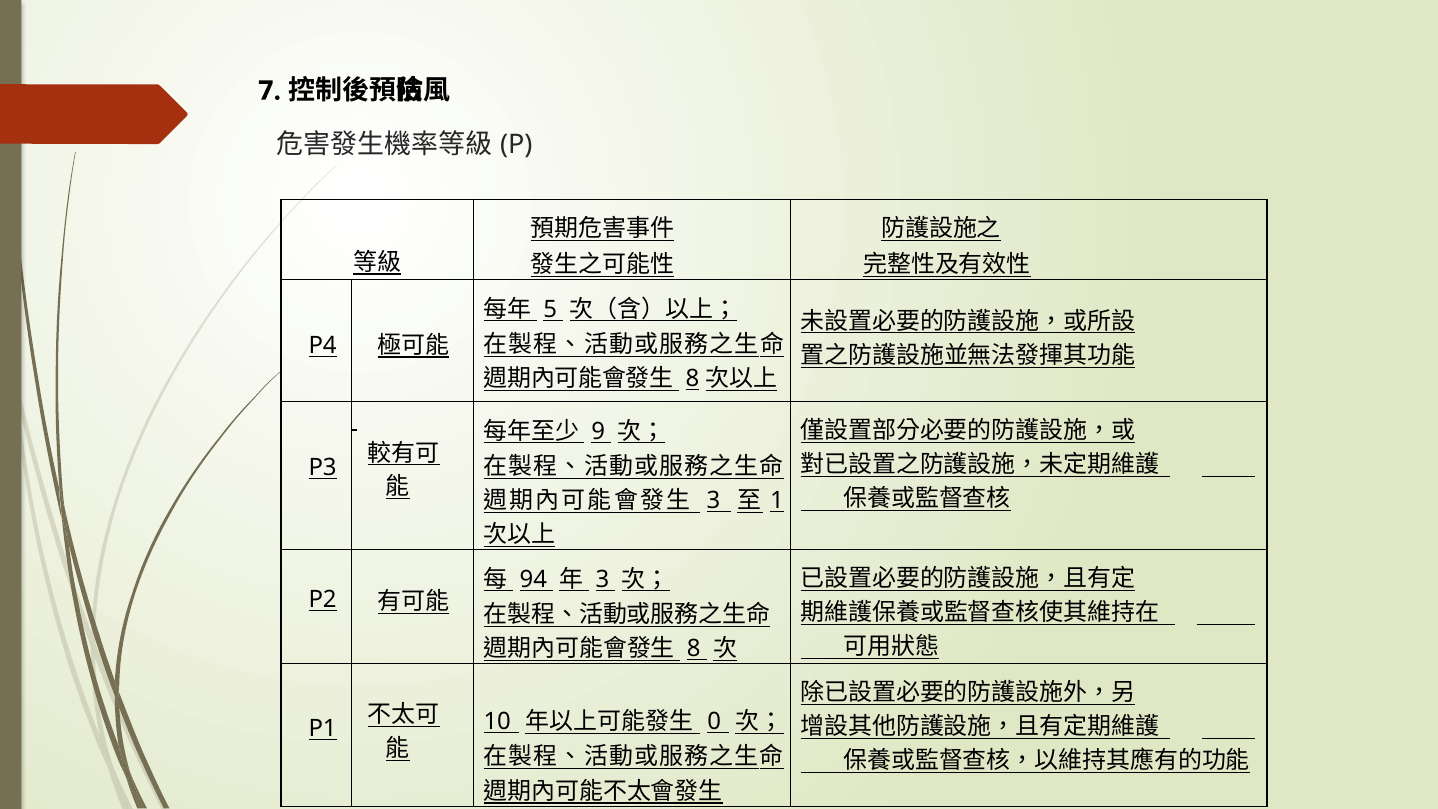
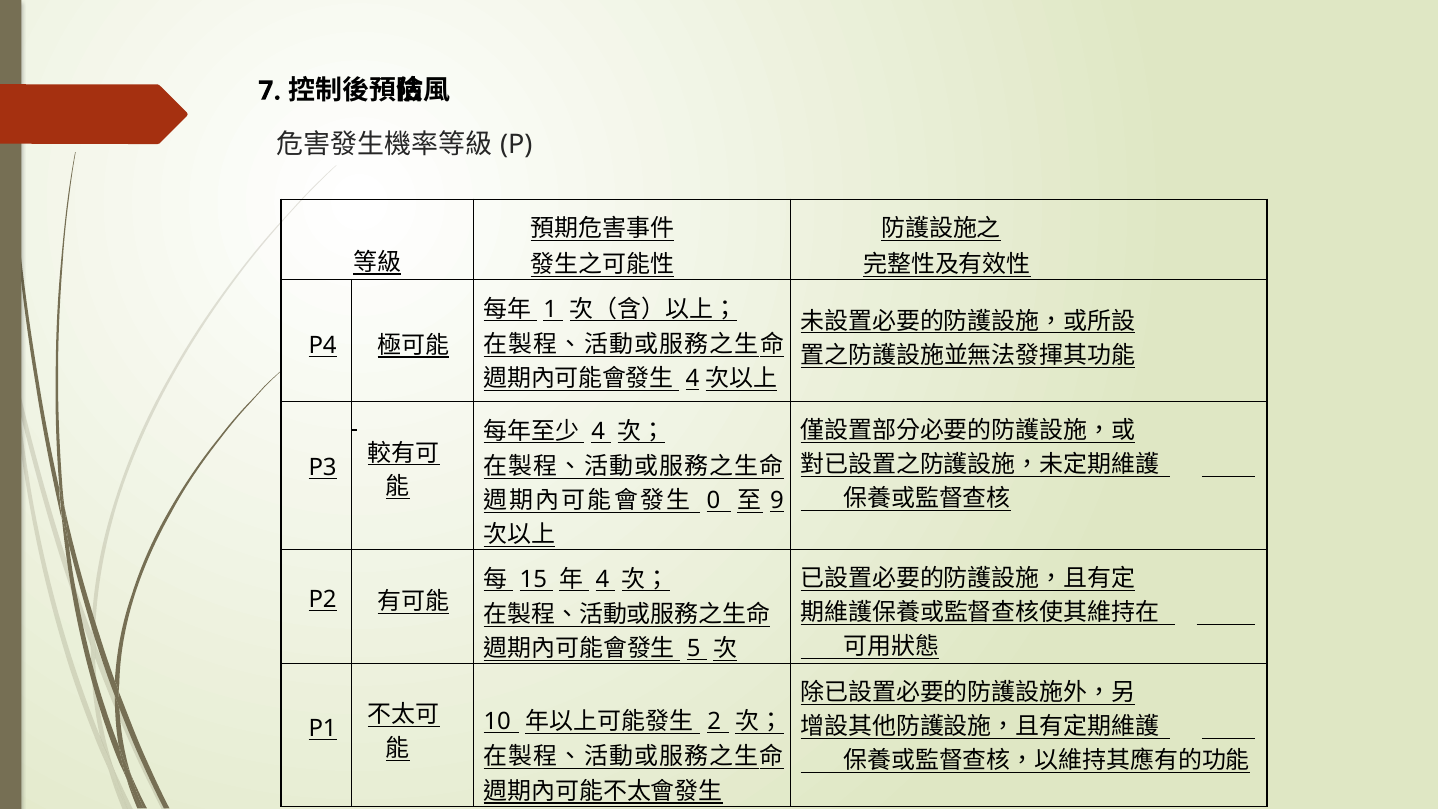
5: 5 -> 1 (550, 309)
8: 8 -> 4 (692, 379)
9: 9 -> 4 (598, 431)
3: 3 -> 0 (713, 501)
1: 1 -> 9 (777, 501)
94: 94 -> 15 (533, 579)
3: 3 -> 4 (602, 579)
8: 8 -> 5 (694, 649)
0: 0 -> 2 (714, 721)
